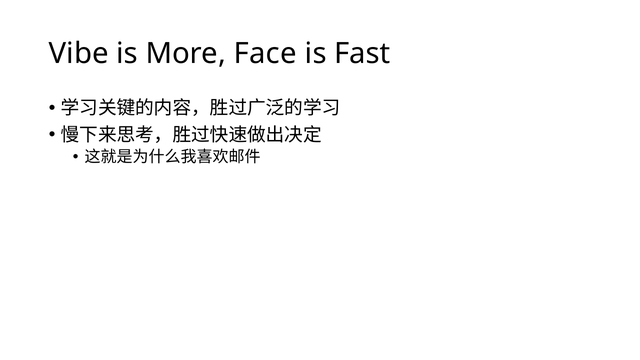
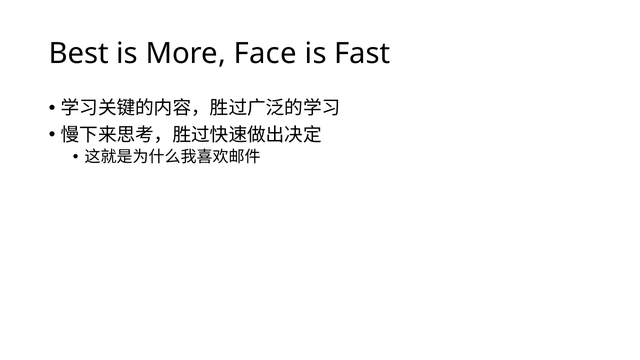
Vibe: Vibe -> Best (79, 54)
